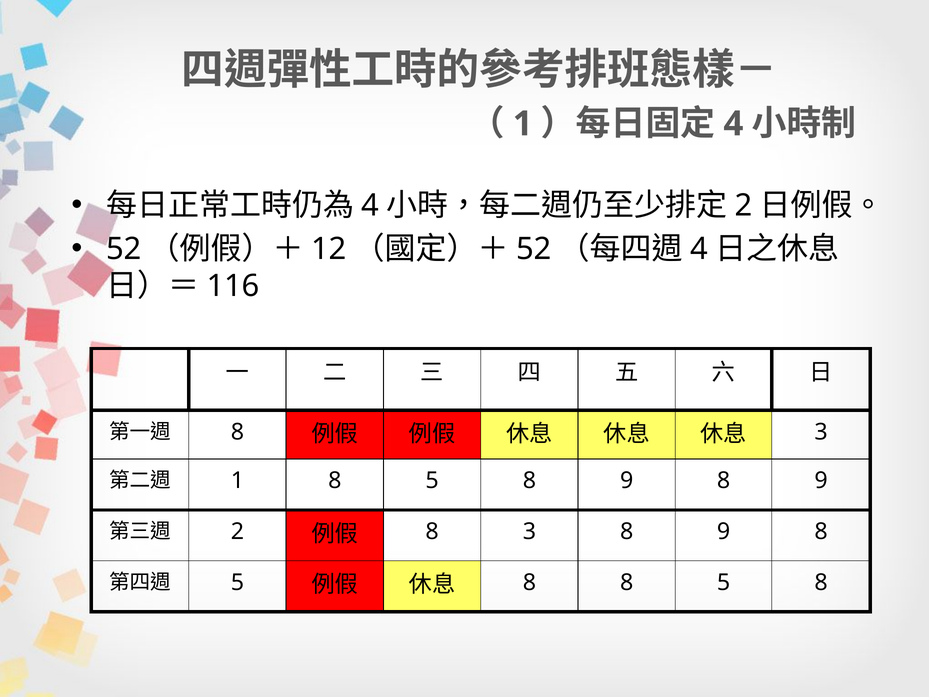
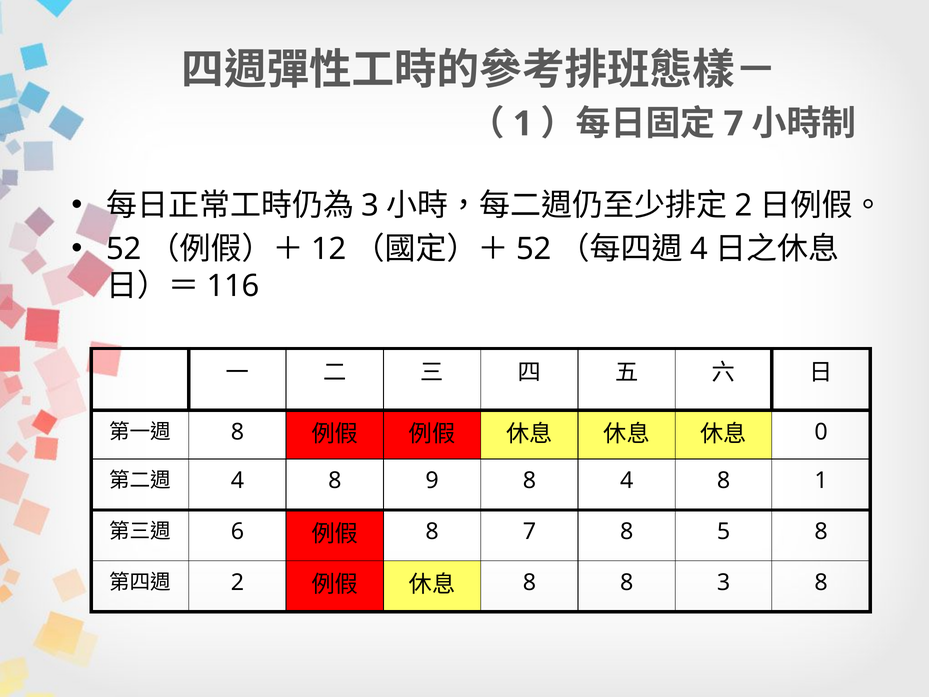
4: 4 -> 7 (733, 124)
4: 4 -> 3 (370, 206)
3: 3 -> 0 (821, 432)
1: 1 -> 4 (237, 481)
5: 5 -> 9 (432, 481)
9: 9 -> 4 (627, 481)
9: 9 -> 1 (821, 481)
2: 2 -> 6 (237, 532)
8 3: 3 -> 7 (529, 532)
9: 9 -> 5 (724, 532)
5: 5 -> 2 (237, 582)
8 8 5: 5 -> 3 (724, 582)
